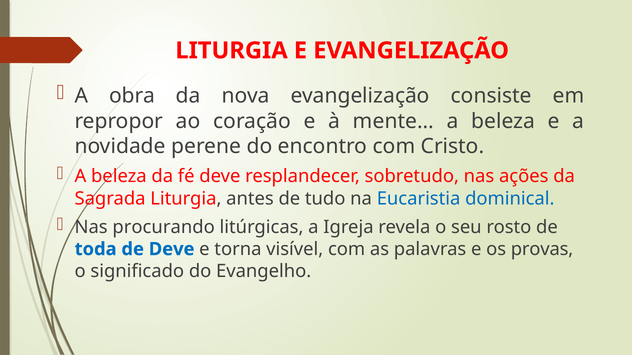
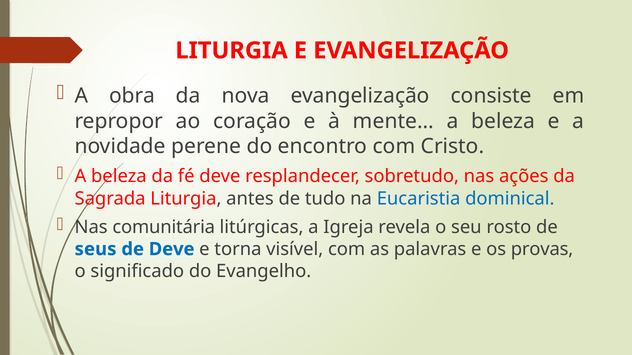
procurando: procurando -> comunitária (164, 227)
toda: toda -> seus (96, 249)
